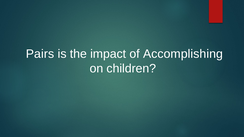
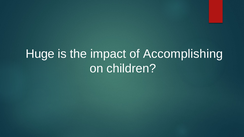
Pairs: Pairs -> Huge (40, 54)
